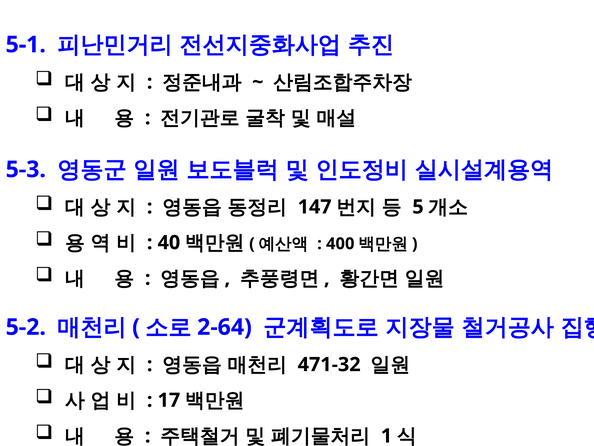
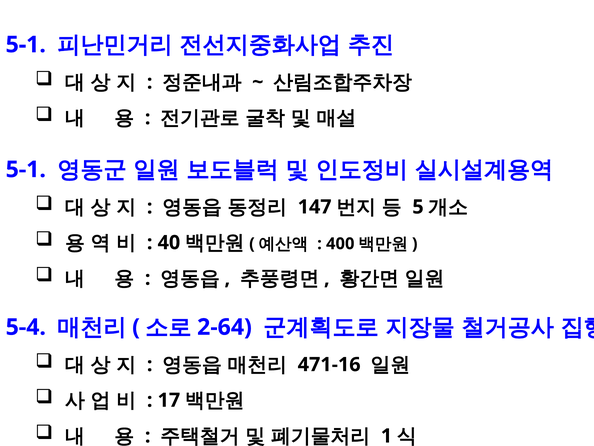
5-3: 5-3 -> 5-1 (26, 169)
5-2: 5-2 -> 5-4 (26, 327)
471-32: 471-32 -> 471-16 (329, 364)
